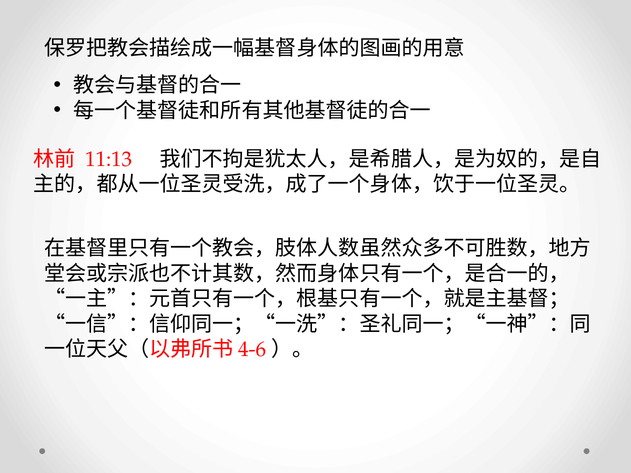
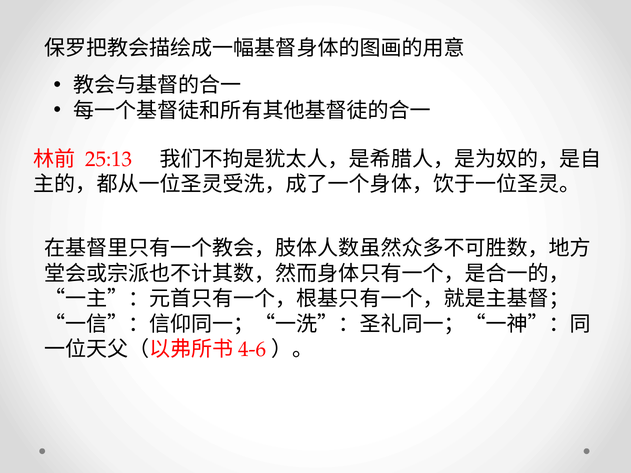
11:13: 11:13 -> 25:13 (109, 159)
